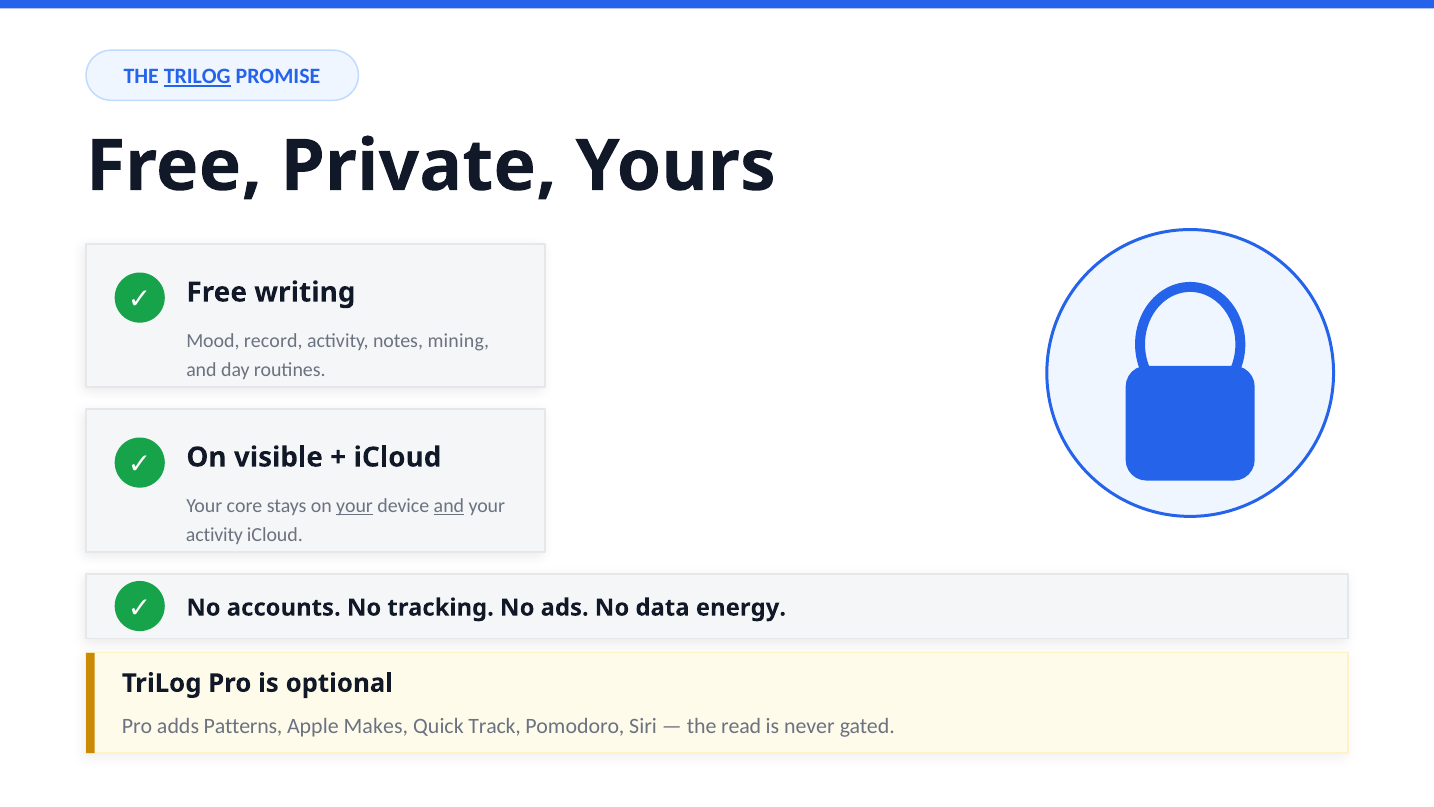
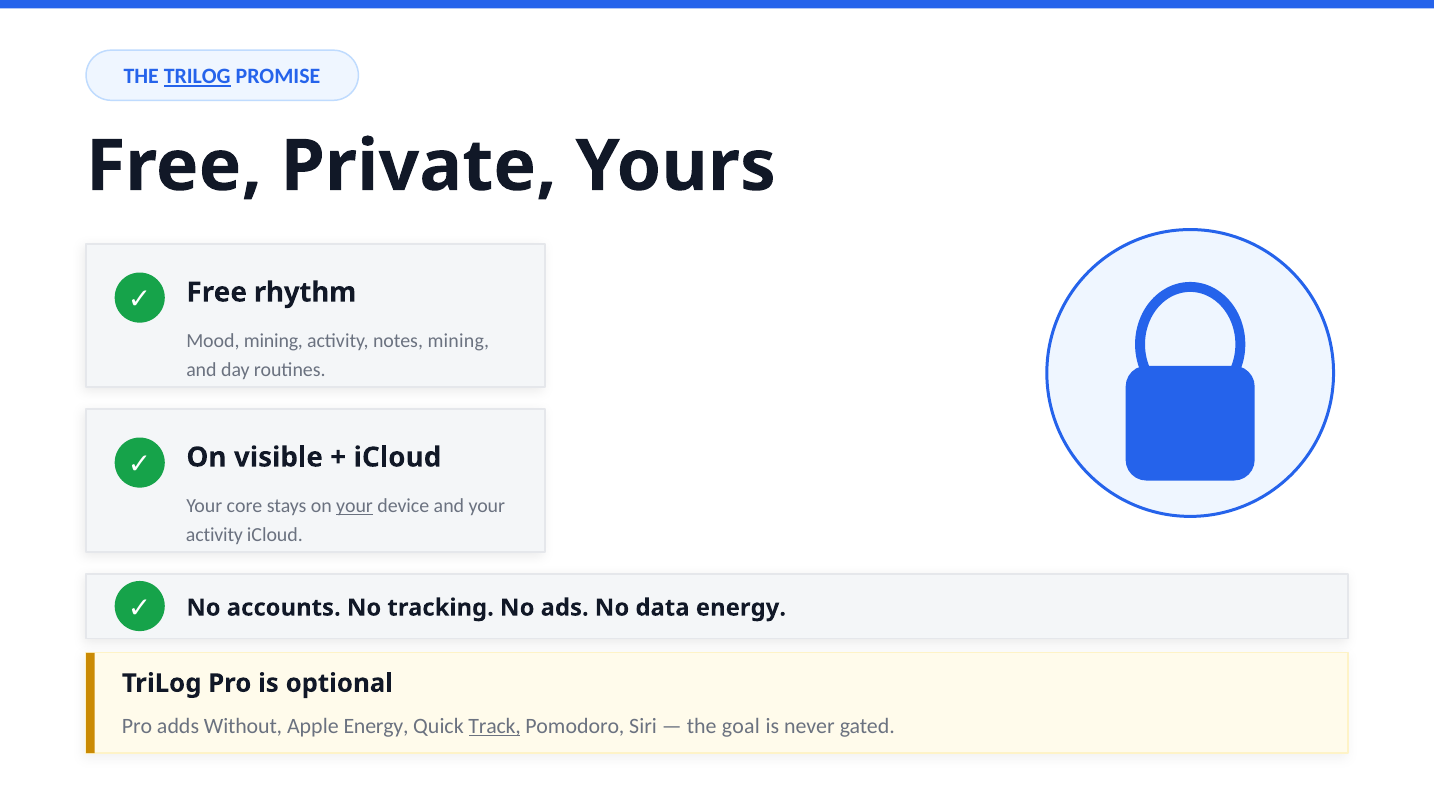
writing: writing -> rhythm (305, 292)
Mood record: record -> mining (273, 341)
and underline: present -> none (449, 506)
Patterns: Patterns -> Without (243, 726)
Apple Makes: Makes -> Energy (376, 726)
Track underline: none -> present (495, 726)
read: read -> goal (741, 726)
